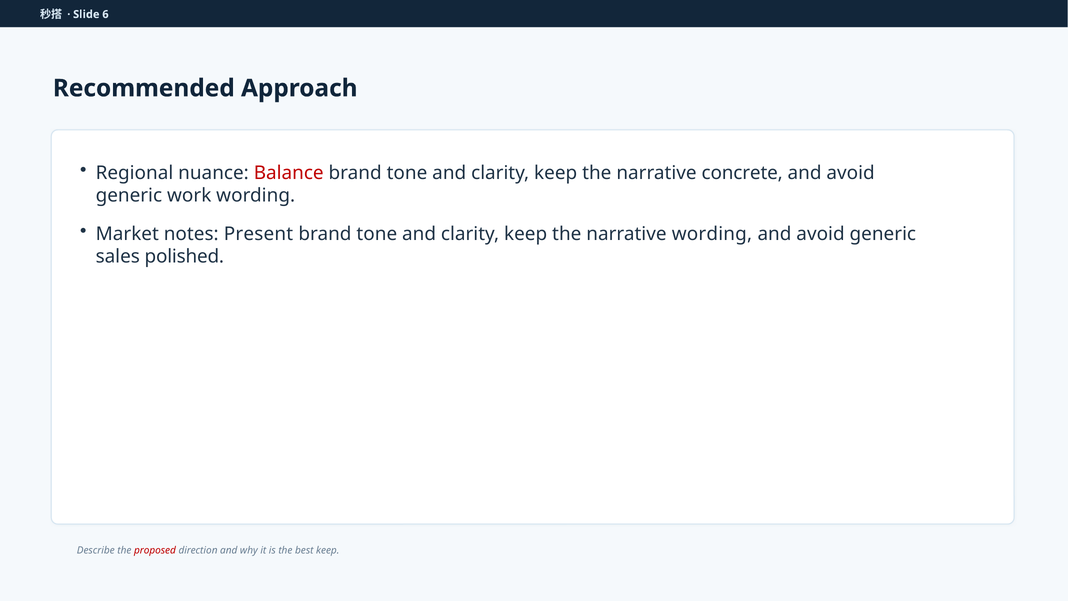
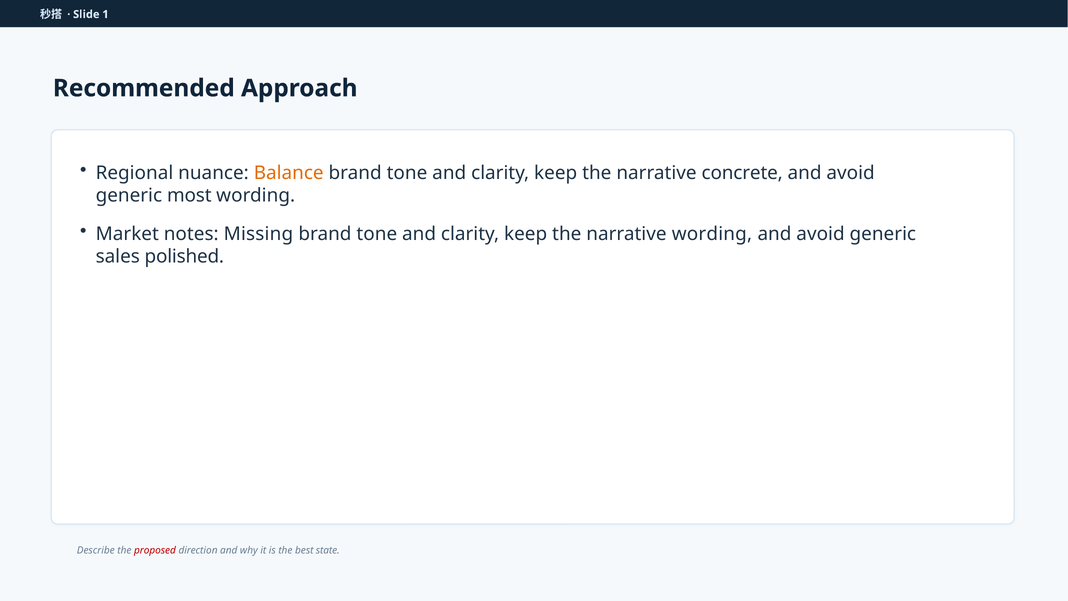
6: 6 -> 1 (105, 14)
Balance colour: red -> orange (289, 173)
work: work -> most (189, 196)
Present: Present -> Missing (258, 234)
best keep: keep -> state (328, 550)
